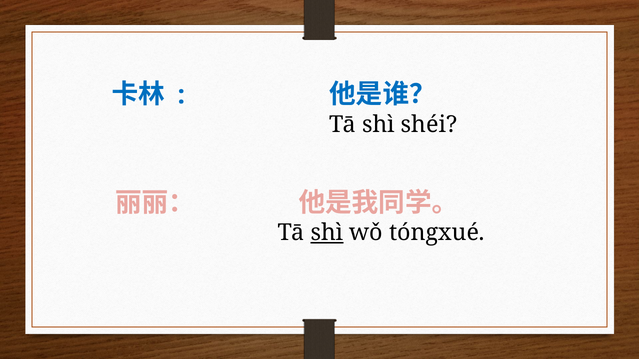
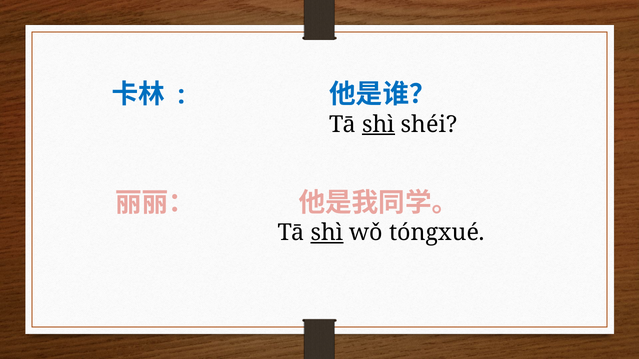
shì underline: none -> present (379, 125)
